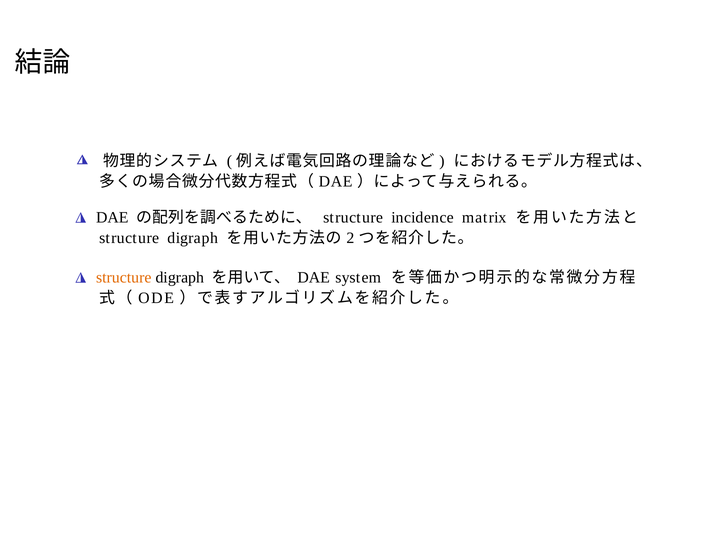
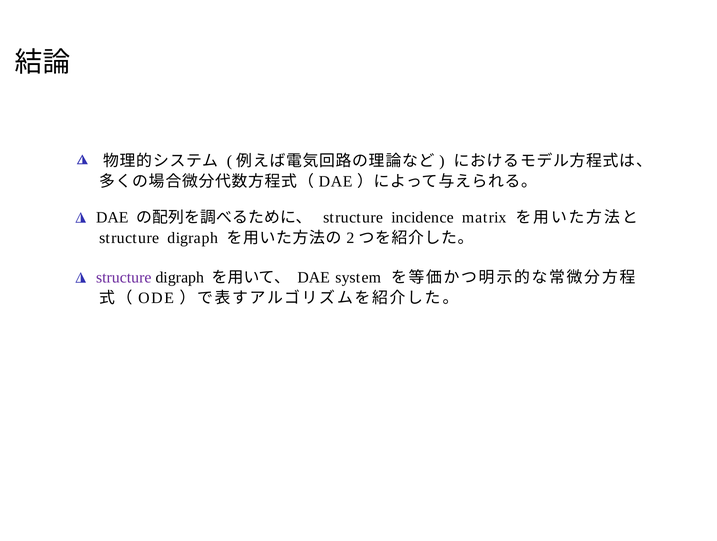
structure colour: orange -> purple (124, 277)
